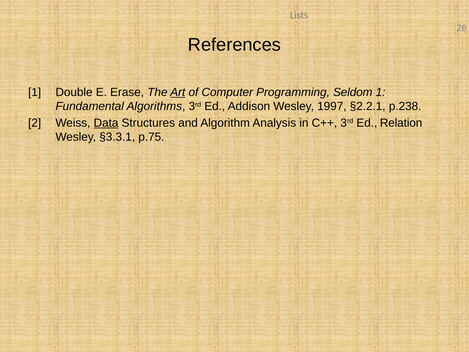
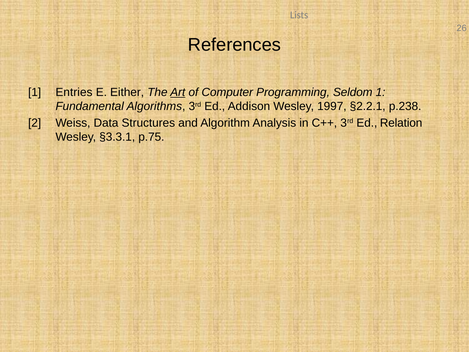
Double: Double -> Entries (74, 92)
Erase: Erase -> Either (127, 92)
Data underline: present -> none (106, 123)
